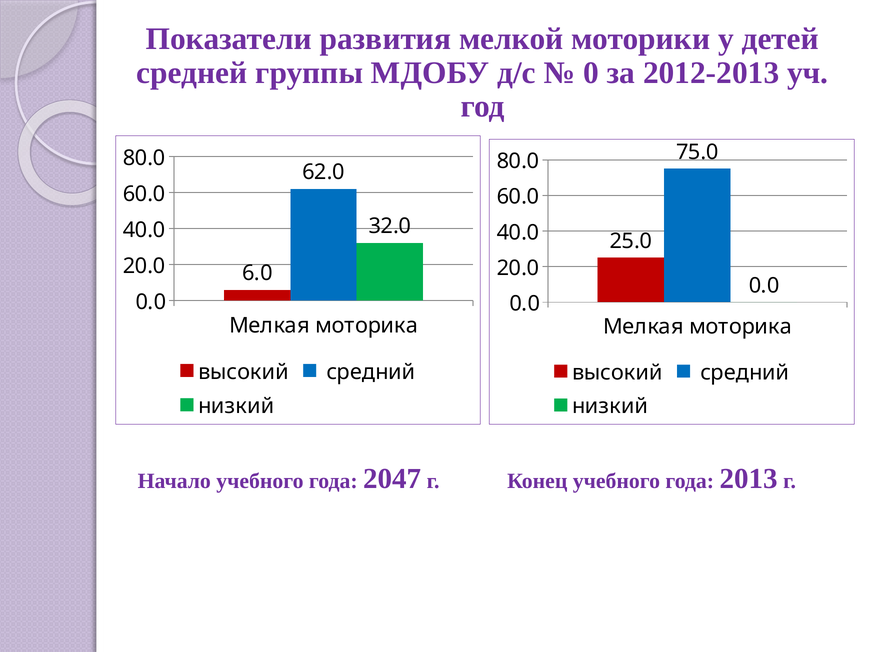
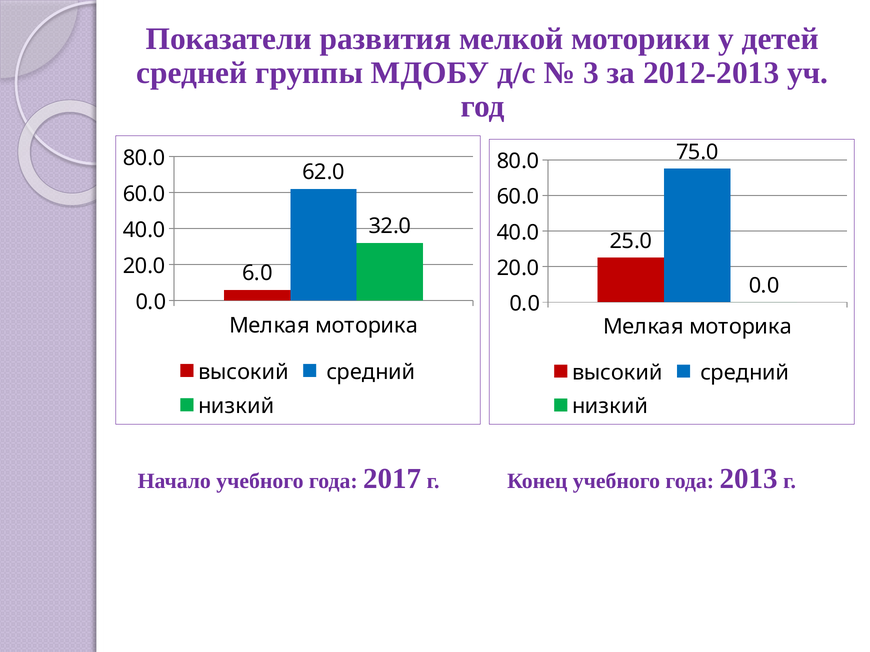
0: 0 -> 3 (591, 73)
2047: 2047 -> 2017 (392, 479)
